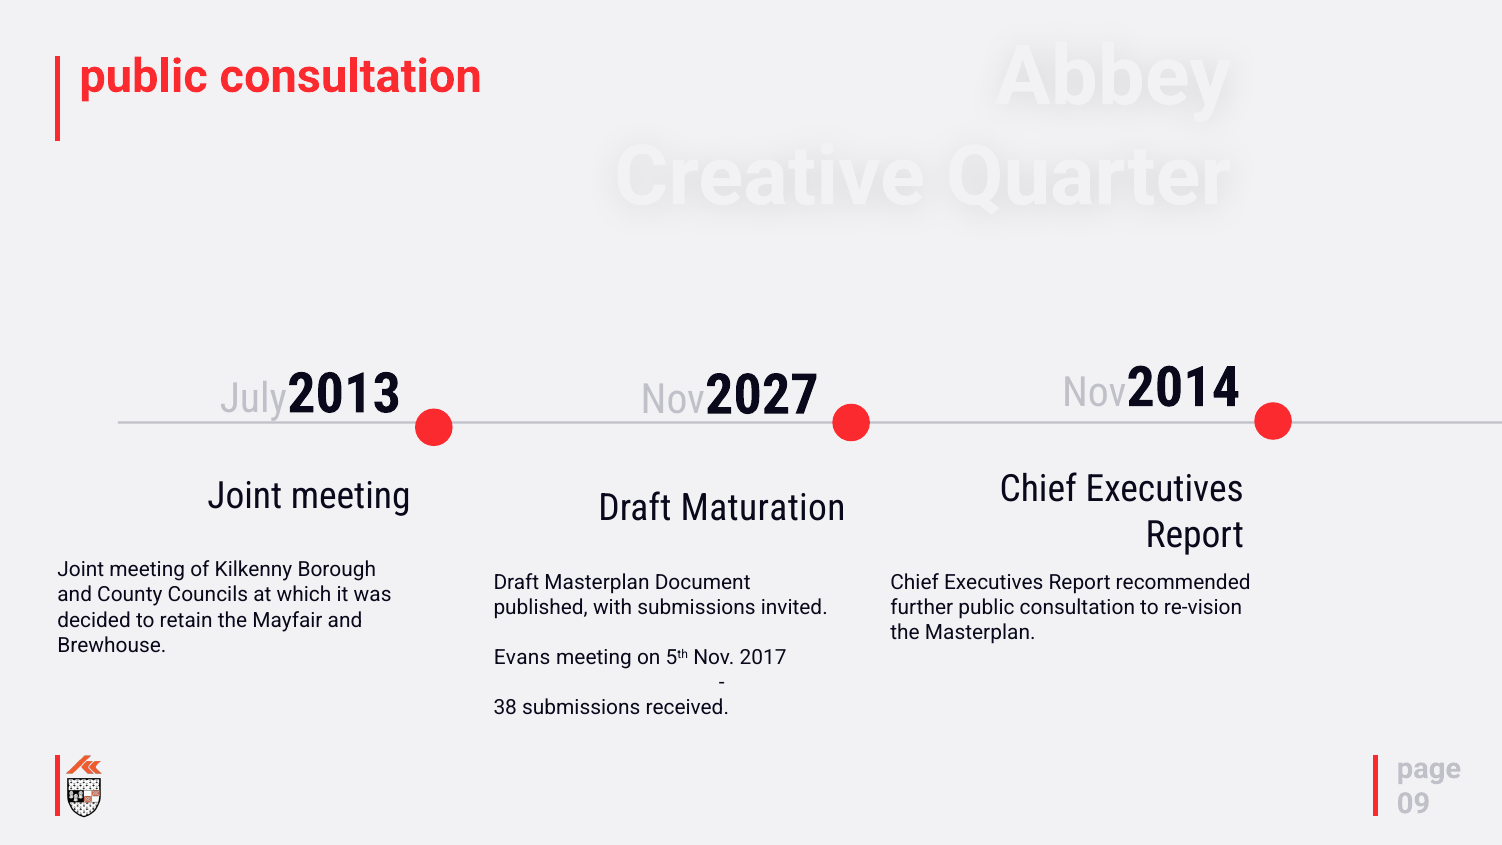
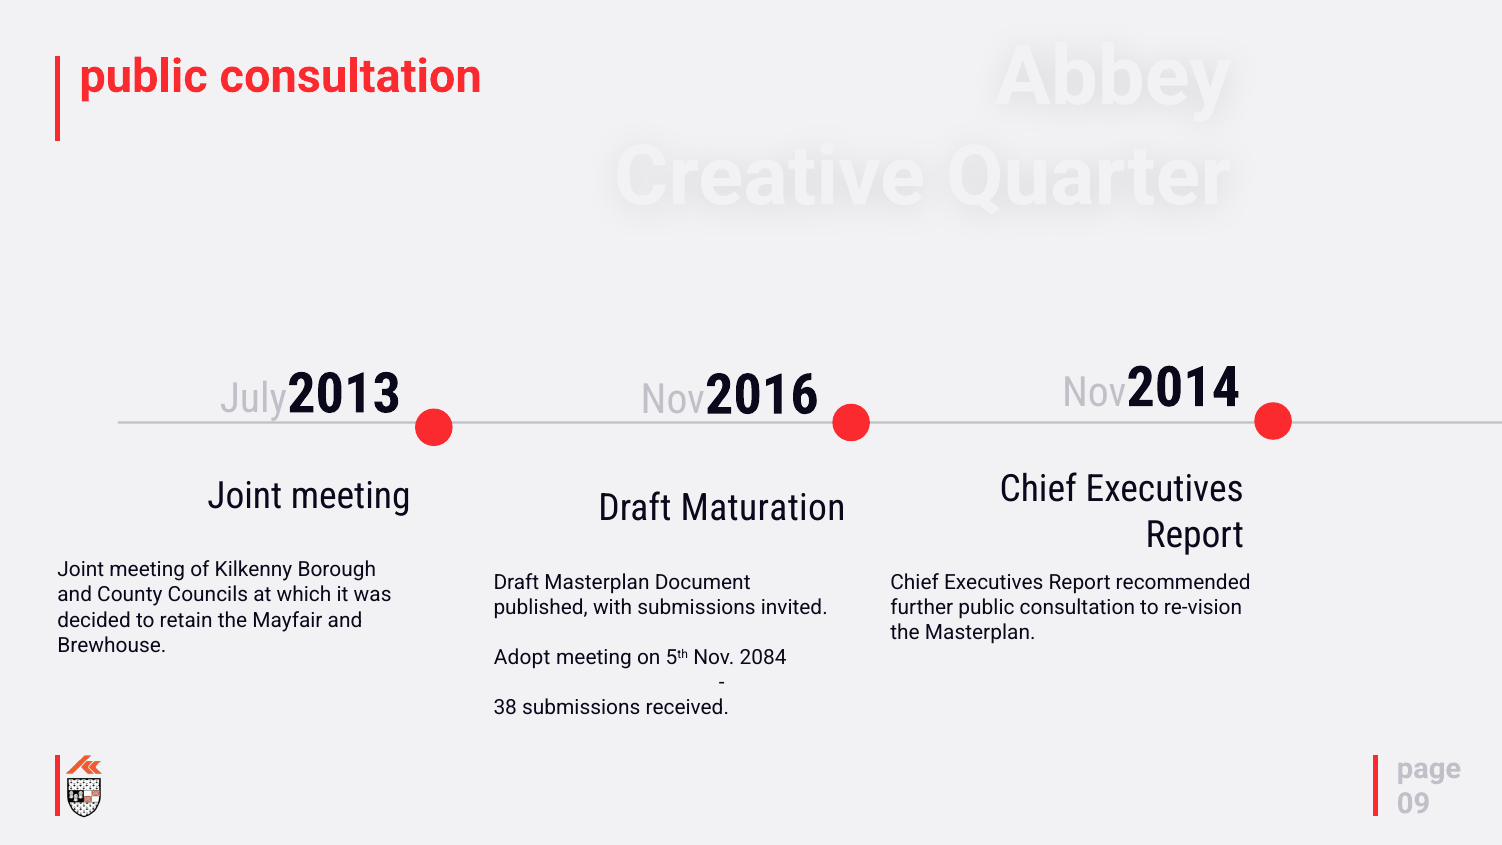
2027: 2027 -> 2016 (762, 395)
Evans: Evans -> Adopt (522, 658)
2017: 2017 -> 2084 (763, 658)
